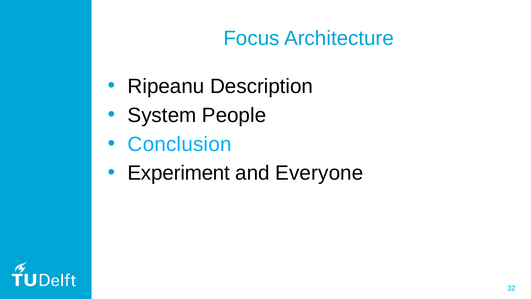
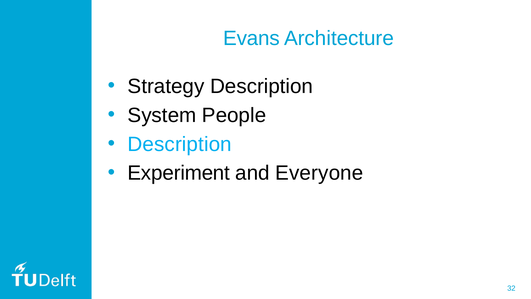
Focus: Focus -> Evans (252, 38)
Ripeanu: Ripeanu -> Strategy (166, 86)
Conclusion: Conclusion -> Description (180, 144)
